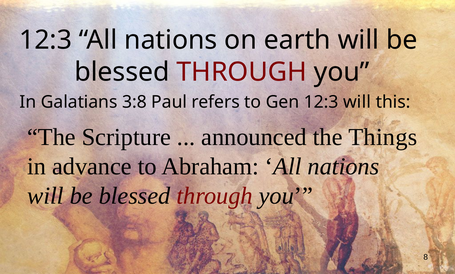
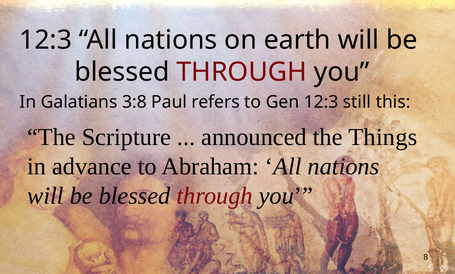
12:3 will: will -> still (357, 102)
